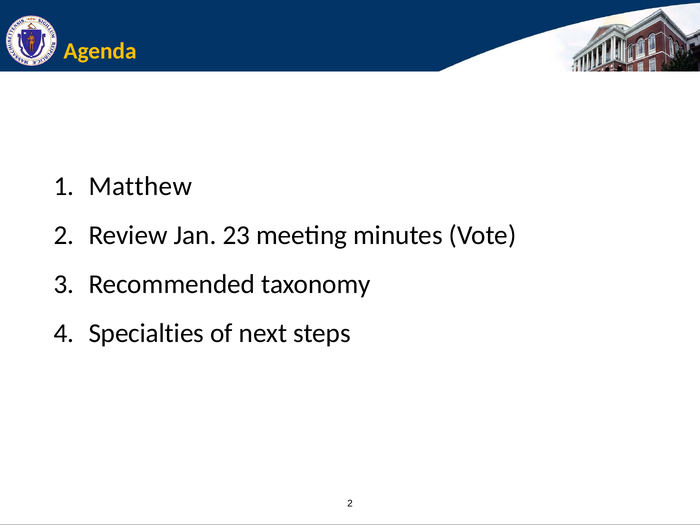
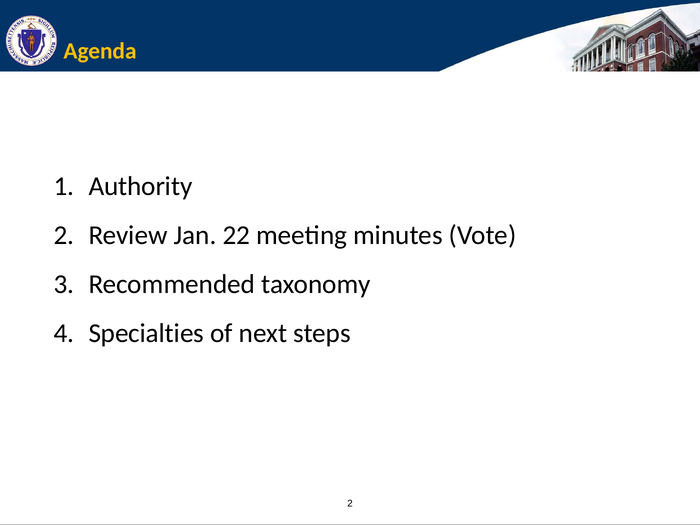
Matthew: Matthew -> Authority (140, 186)
23: 23 -> 22 (236, 235)
